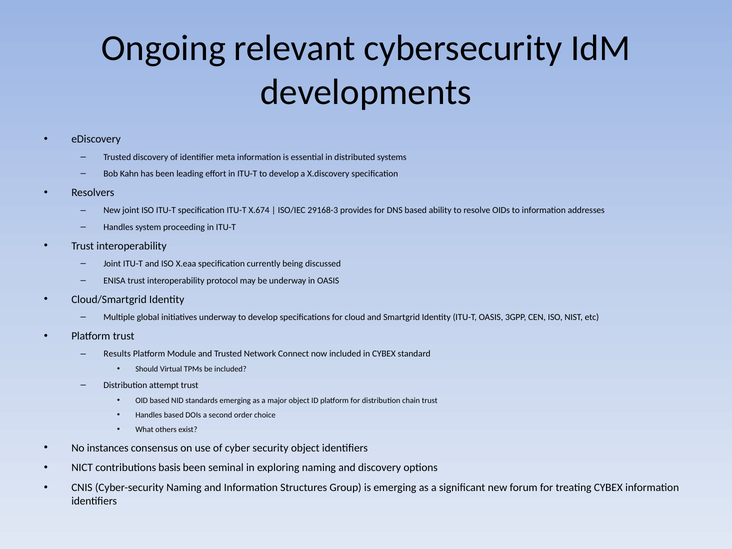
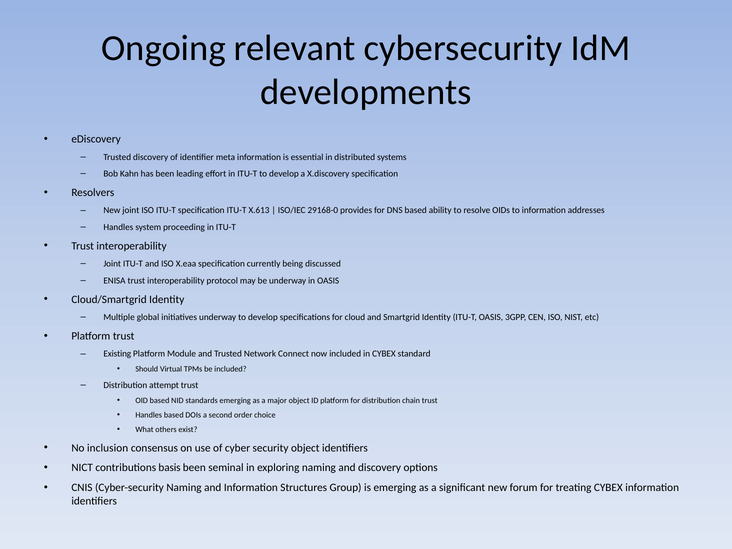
X.674: X.674 -> X.613 (259, 210)
29168-3: 29168-3 -> 29168-0 (323, 210)
Results: Results -> Existing (117, 354)
instances: instances -> inclusion (108, 448)
